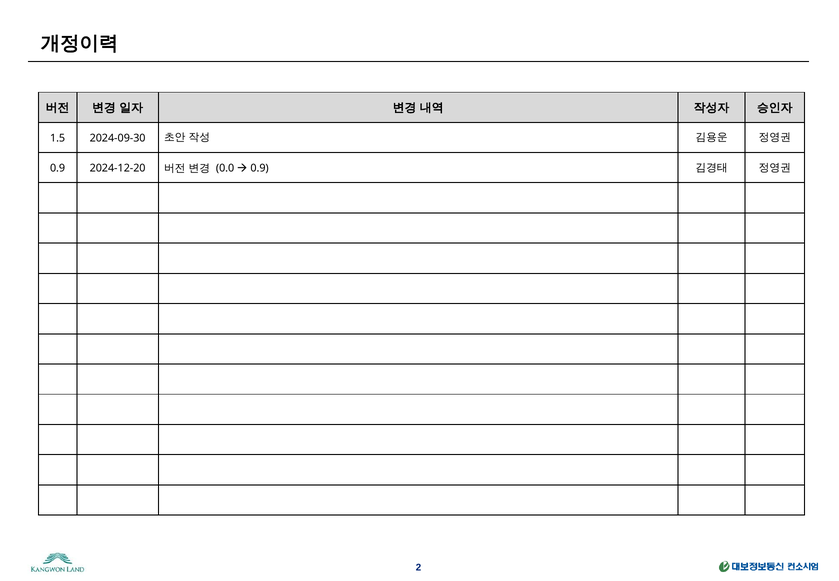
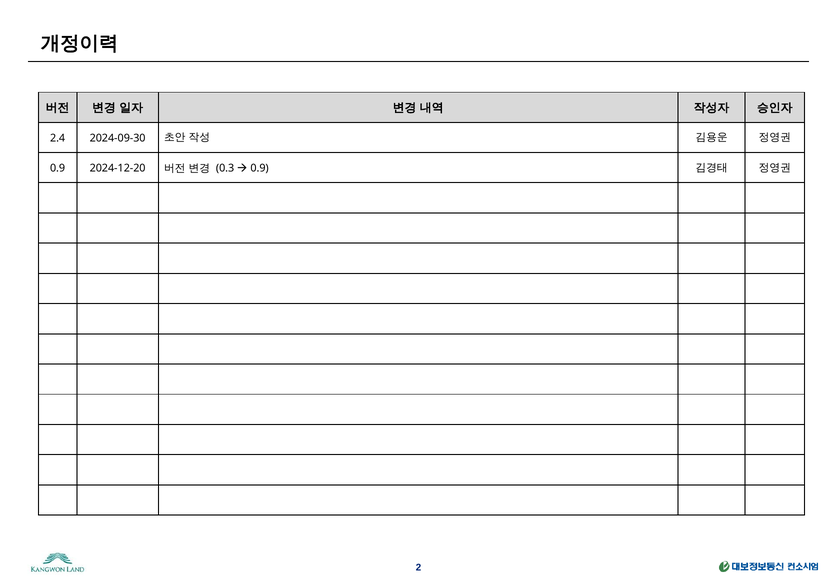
1.5: 1.5 -> 2.4 (58, 138)
0.0: 0.0 -> 0.3 (225, 168)
